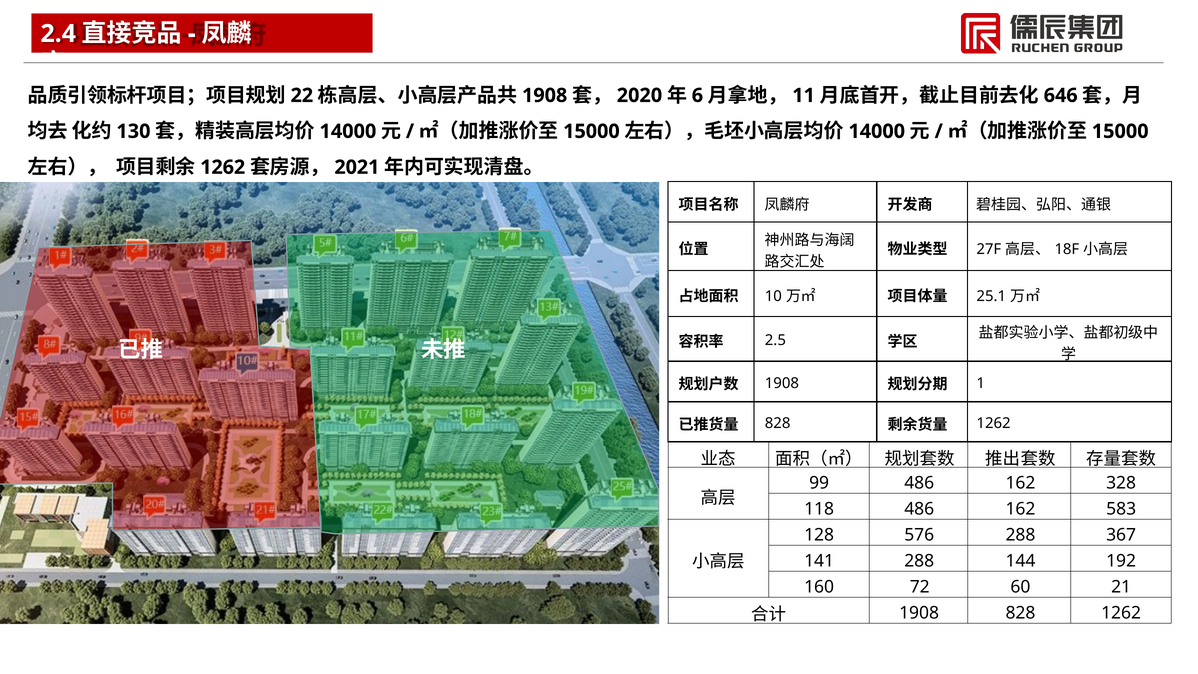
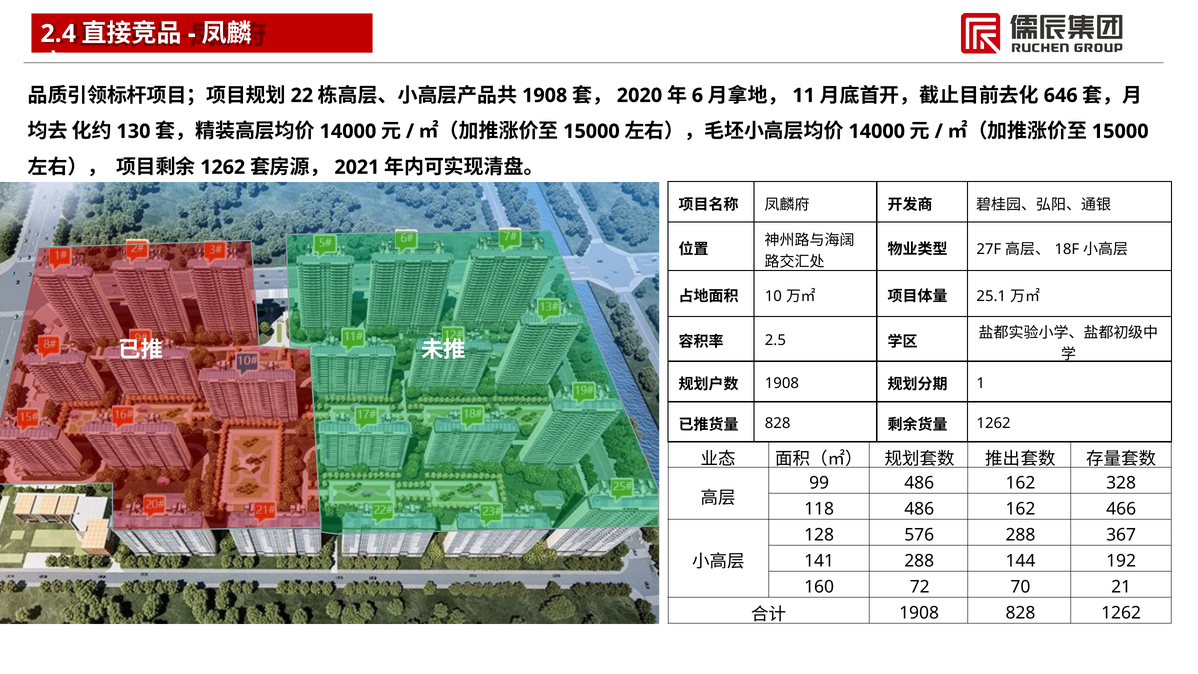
583: 583 -> 466 (1121, 509)
60: 60 -> 70 (1020, 587)
